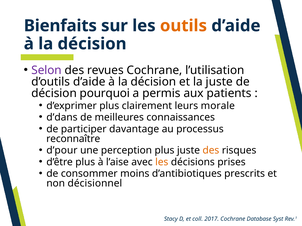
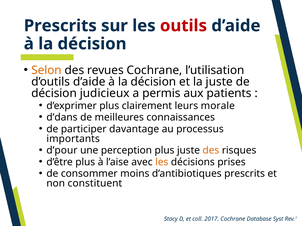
Bienfaits: Bienfaits -> Prescrits (60, 26)
outils colour: orange -> red (183, 26)
Selon colour: purple -> orange (47, 71)
pourquoi: pourquoi -> judicieux (105, 93)
reconnaître: reconnaître -> importants (73, 139)
décisionnel: décisionnel -> constituent (95, 184)
